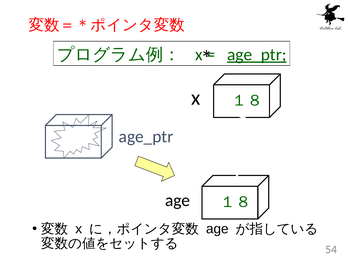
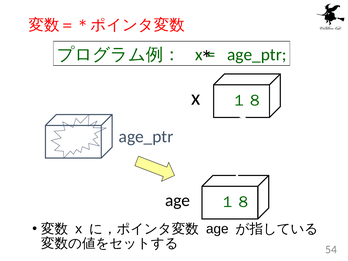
age_ptr underline: present -> none (257, 55)
